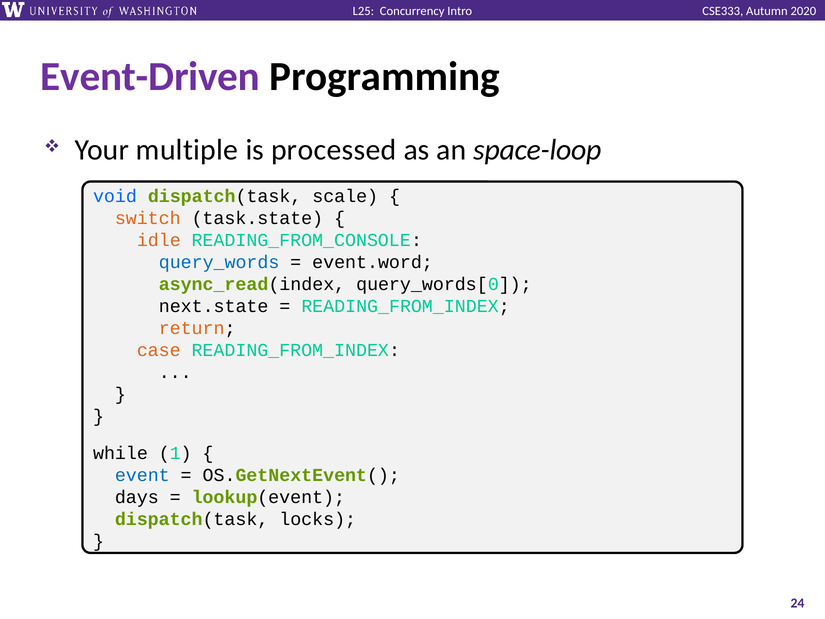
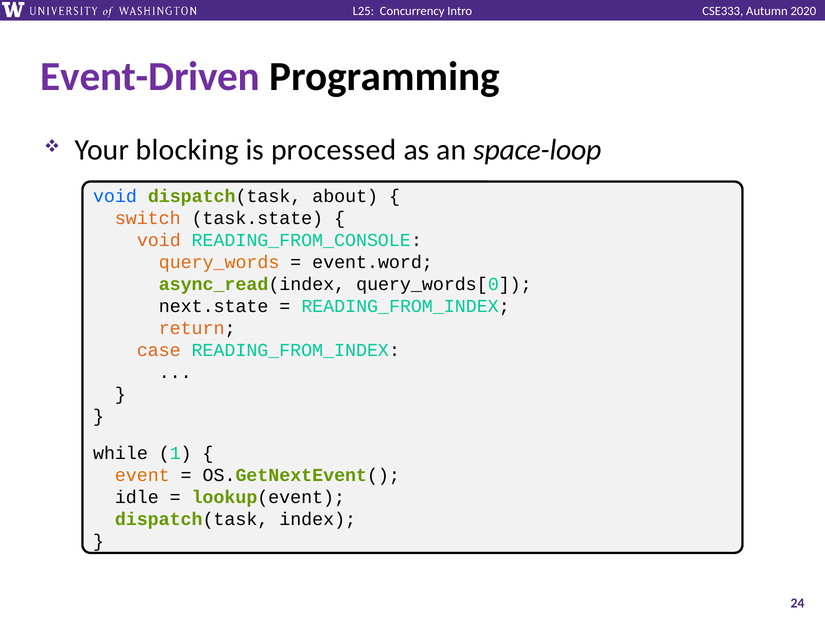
multiple: multiple -> blocking (187, 150)
scale: scale -> about (345, 196)
idle: idle -> void (159, 240)
query_words colour: blue -> orange (219, 262)
event colour: blue -> orange (142, 475)
days: days -> idle (137, 497)
locks: locks -> index (318, 519)
